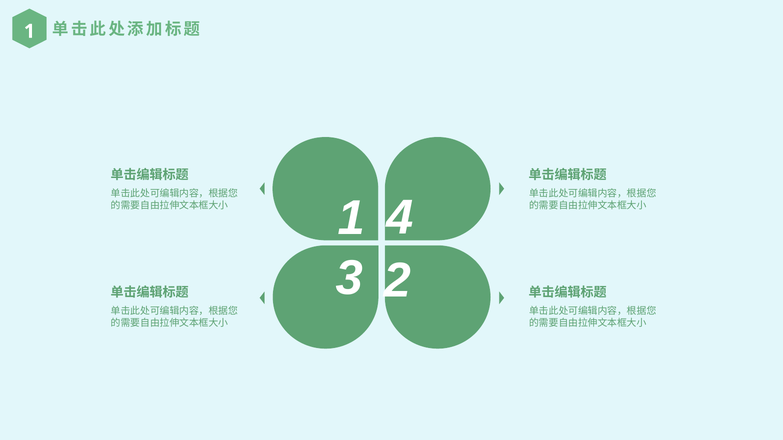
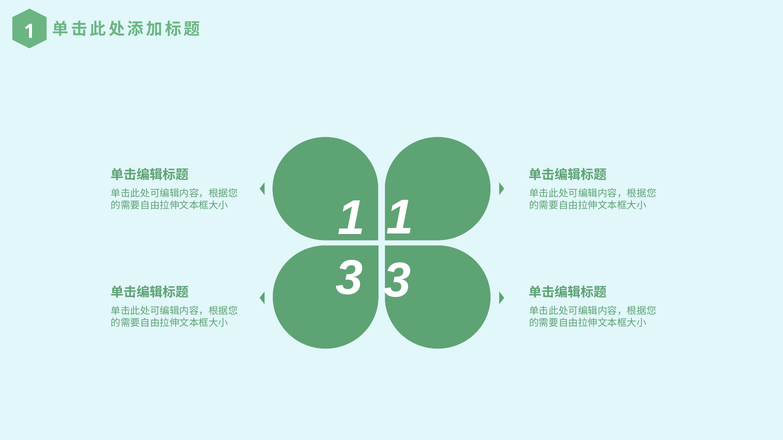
1 4: 4 -> 1 (400, 218)
3 2: 2 -> 3 (398, 281)
